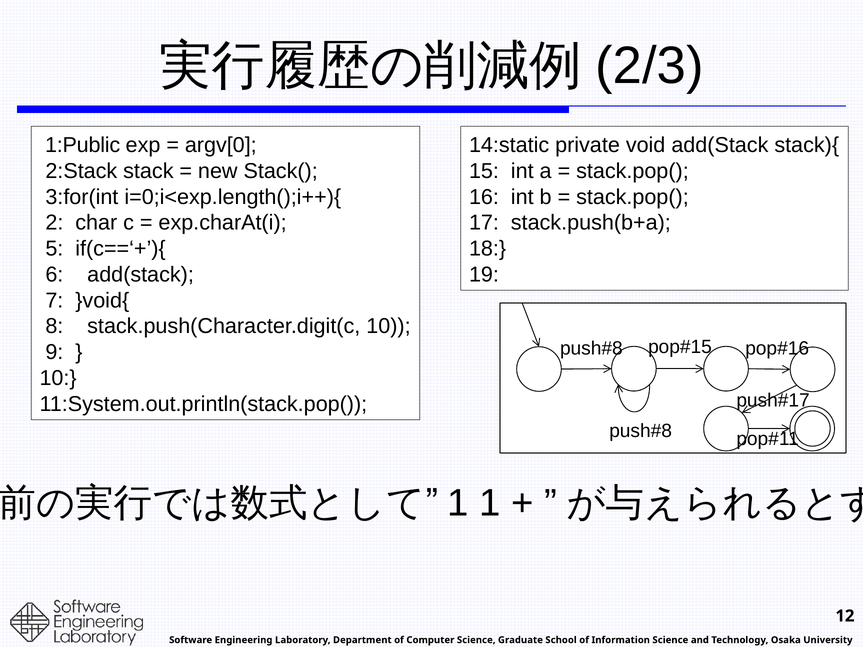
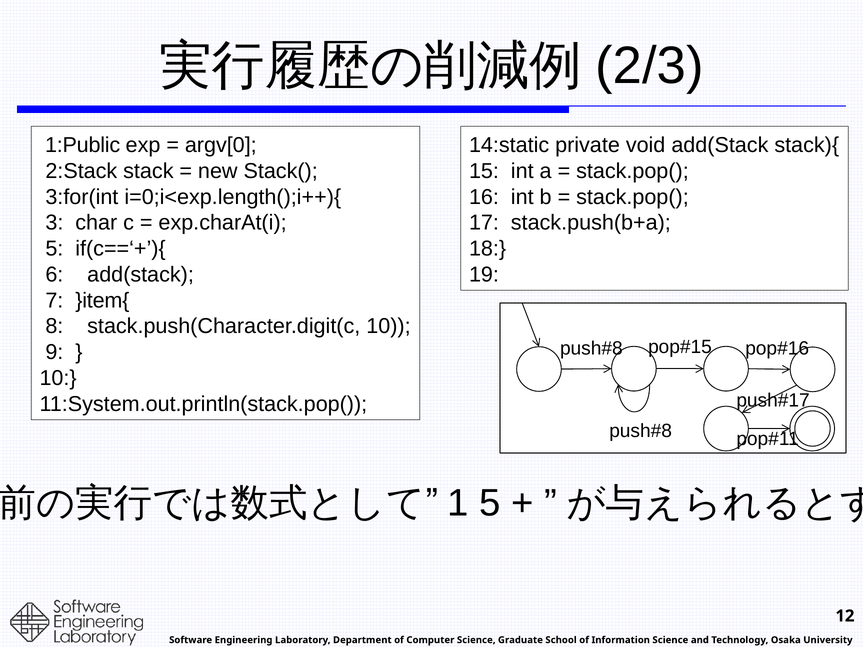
2: 2 -> 3 (54, 223)
}void{: }void{ -> }item{ (102, 301)
1: 1 -> 5 (490, 503)
